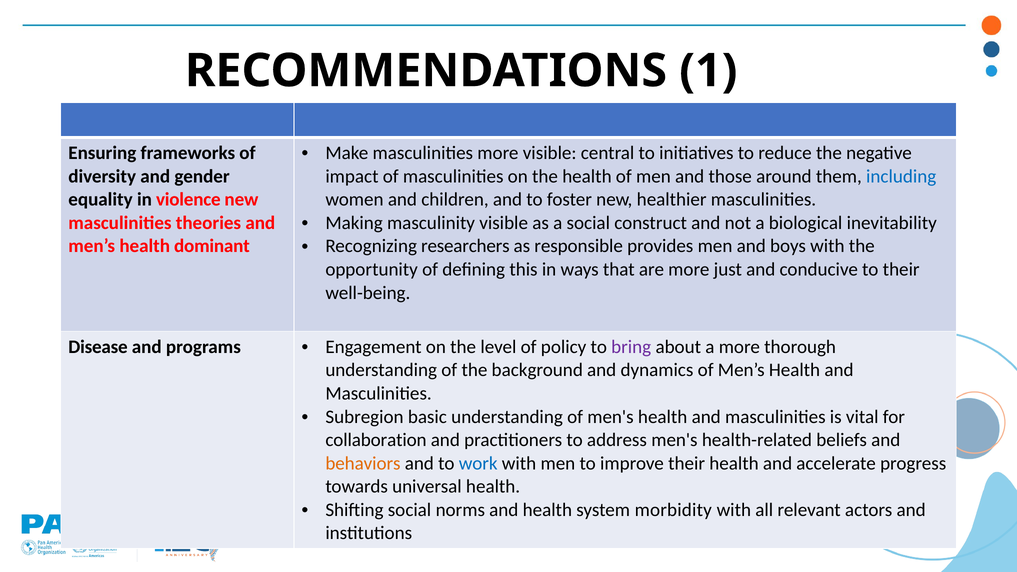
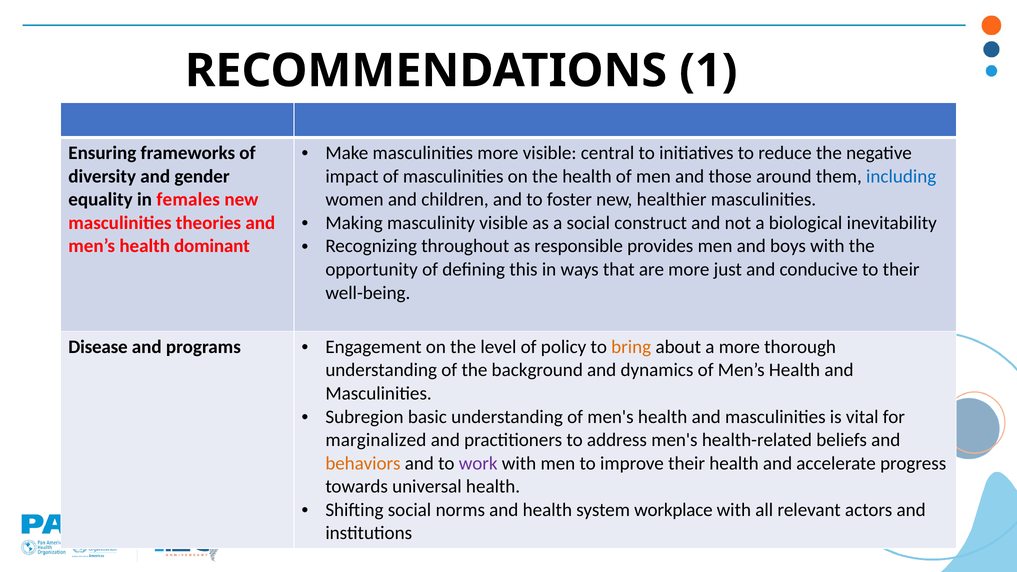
violence: violence -> females (188, 200)
researchers: researchers -> throughout (465, 246)
bring colour: purple -> orange (631, 347)
collaboration: collaboration -> marginalized (376, 440)
work colour: blue -> purple (478, 463)
morbidity: morbidity -> workplace (673, 510)
